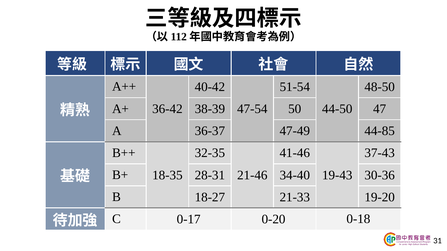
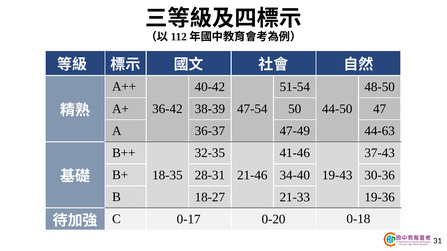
44-85: 44-85 -> 44-63 (380, 131)
19-20: 19-20 -> 19-36 (380, 197)
